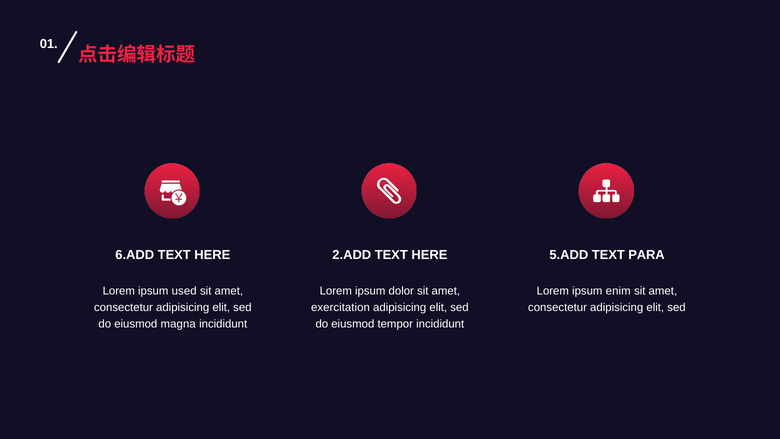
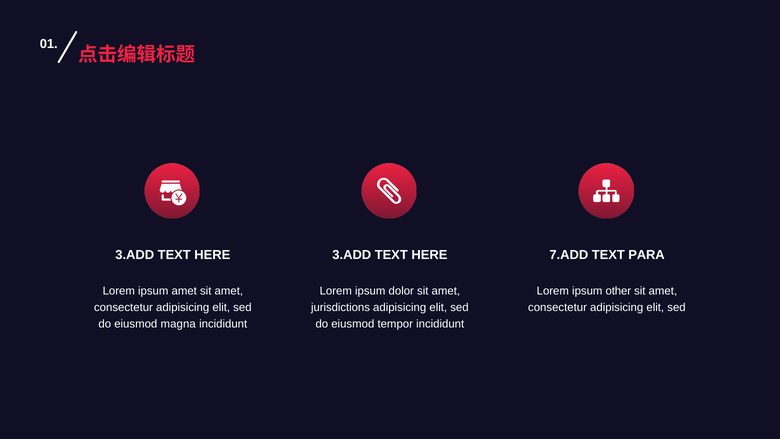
6.ADD: 6.ADD -> 3.ADD (135, 255)
2.ADD: 2.ADD -> 3.ADD (352, 255)
5.ADD: 5.ADD -> 7.ADD (569, 255)
ipsum used: used -> amet (184, 291)
enim: enim -> other (618, 291)
exercitation: exercitation -> jurisdictions (341, 307)
